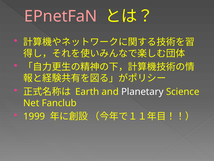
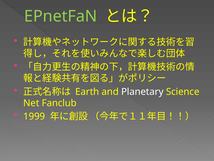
EPnetFaN colour: pink -> light green (61, 16)
